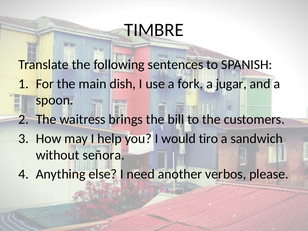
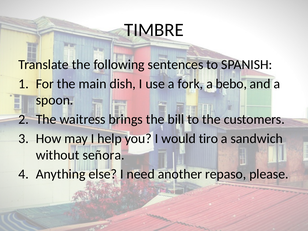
jugar: jugar -> bebo (231, 84)
verbos: verbos -> repaso (226, 174)
